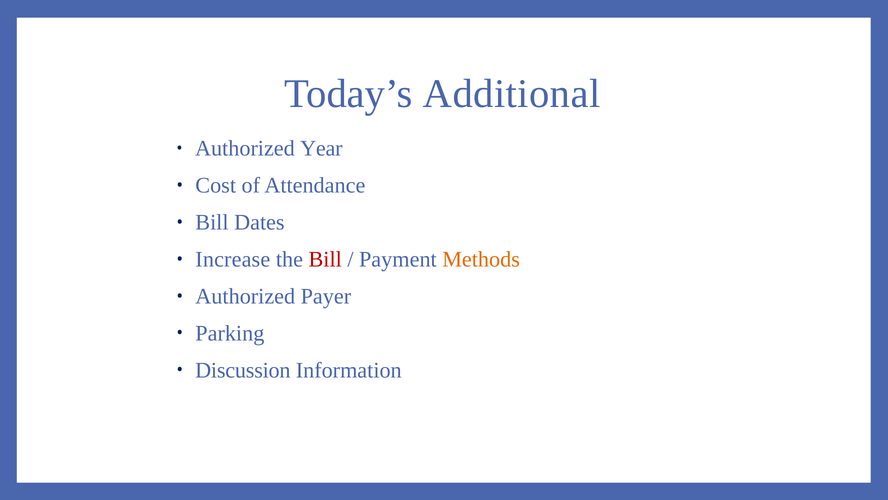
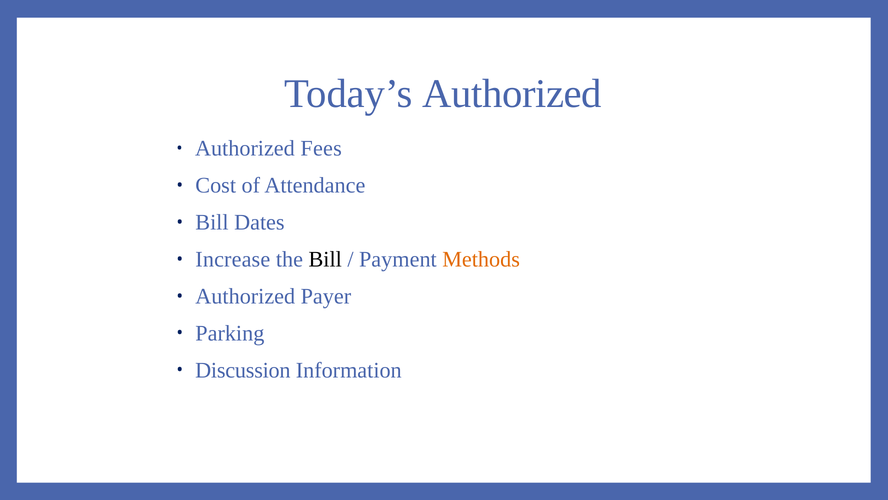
Today’s Additional: Additional -> Authorized (512, 94)
Year: Year -> Fees (321, 148)
Bill colour: red -> black (325, 259)
